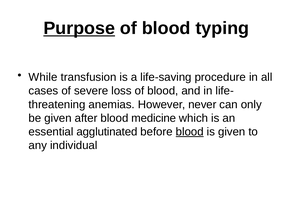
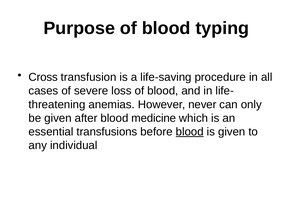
Purpose underline: present -> none (79, 28)
While: While -> Cross (43, 77)
agglutinated: agglutinated -> transfusions (107, 132)
